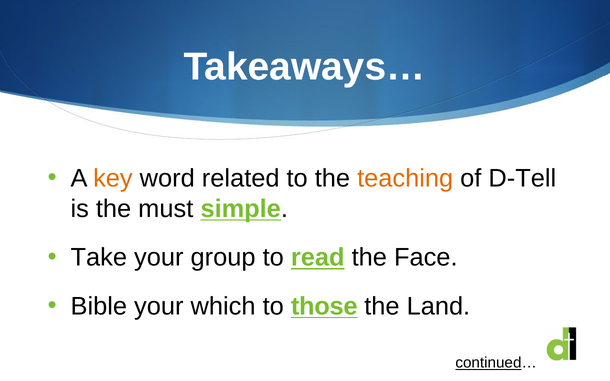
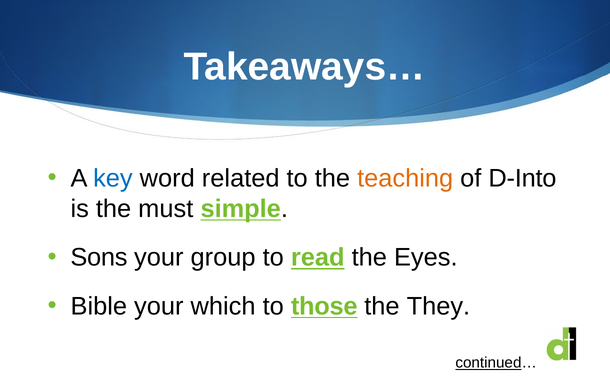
key colour: orange -> blue (113, 178)
D-Tell: D-Tell -> D-Into (522, 178)
Take: Take -> Sons (99, 258)
Face: Face -> Eyes (426, 258)
Land: Land -> They (438, 306)
